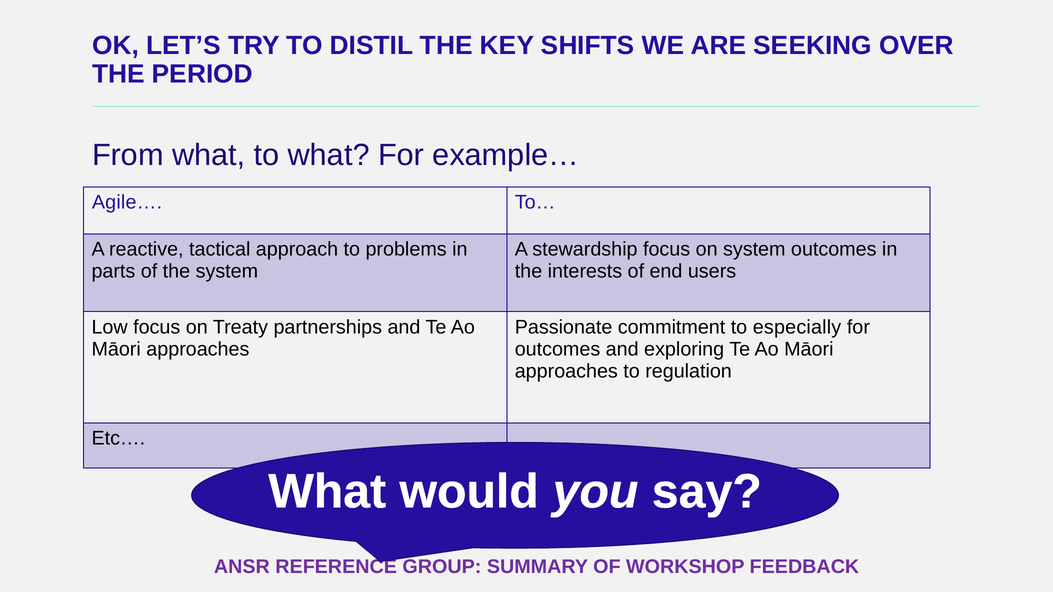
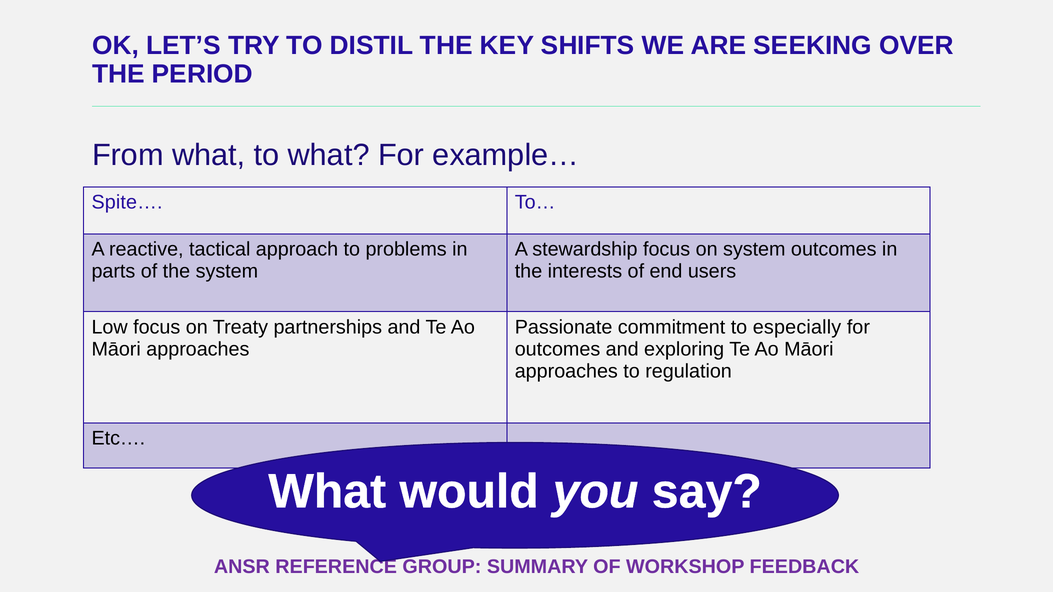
Agile…: Agile… -> Spite… (127, 202)
